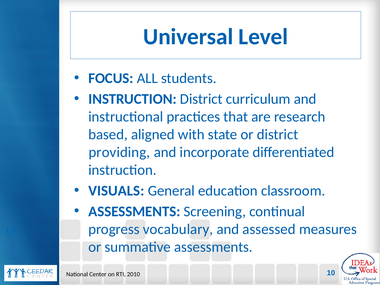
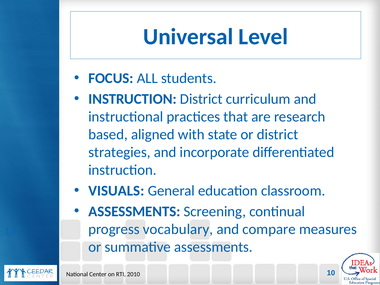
providing: providing -> strategies (119, 152)
assessed: assessed -> compare (269, 229)
